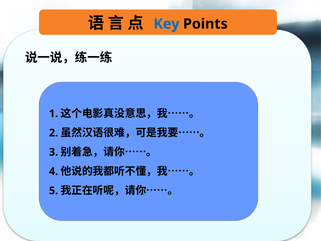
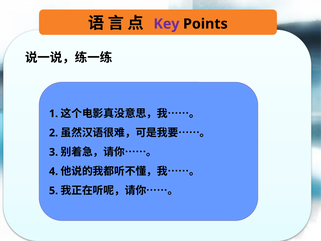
Key colour: blue -> purple (166, 24)
